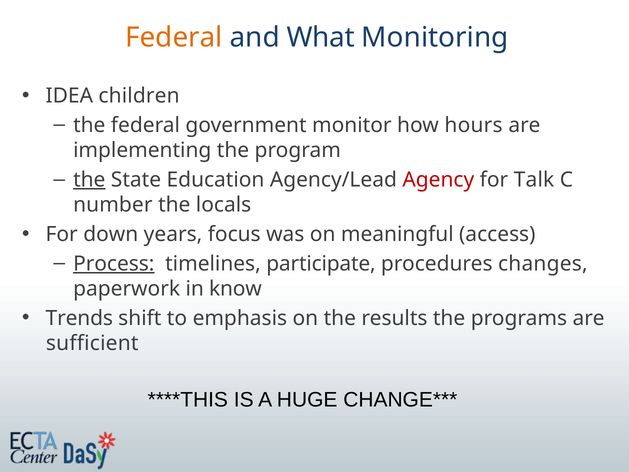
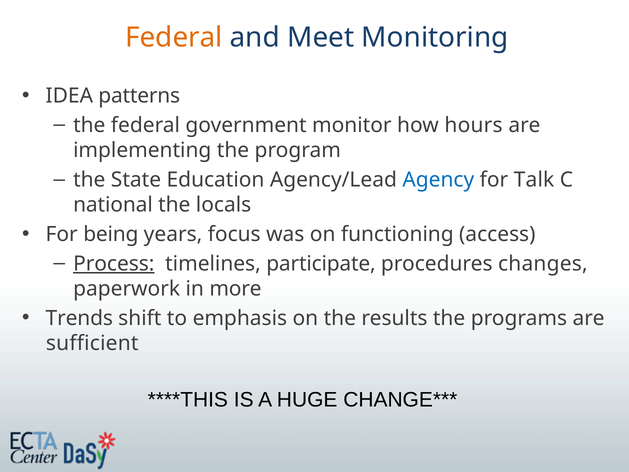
What: What -> Meet (321, 38)
children: children -> patterns (139, 96)
the underline: present -> none (89, 180)
Agency colour: red -> blue (438, 180)
number: number -> national (113, 205)
down: down -> being (111, 234)
meaningful: meaningful -> functioning (397, 234)
know: know -> more (235, 289)
